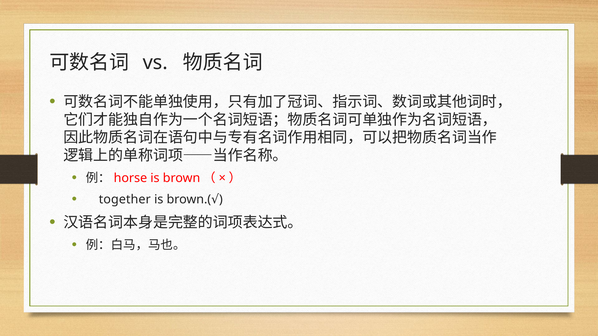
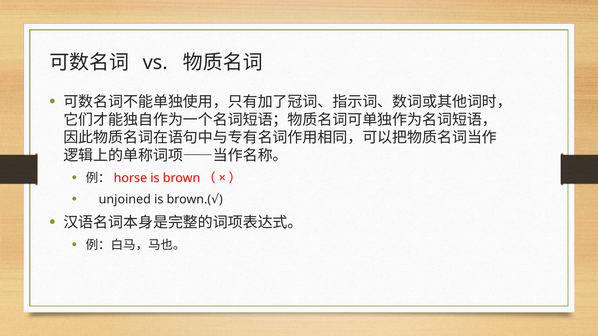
together: together -> unjoined (125, 200)
